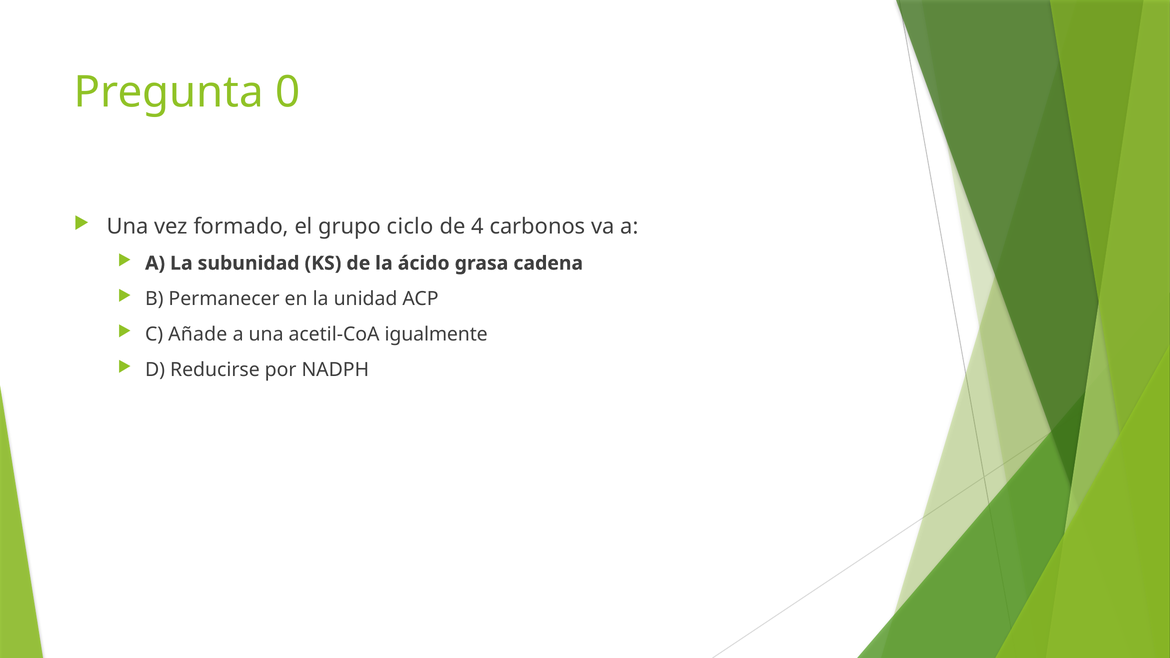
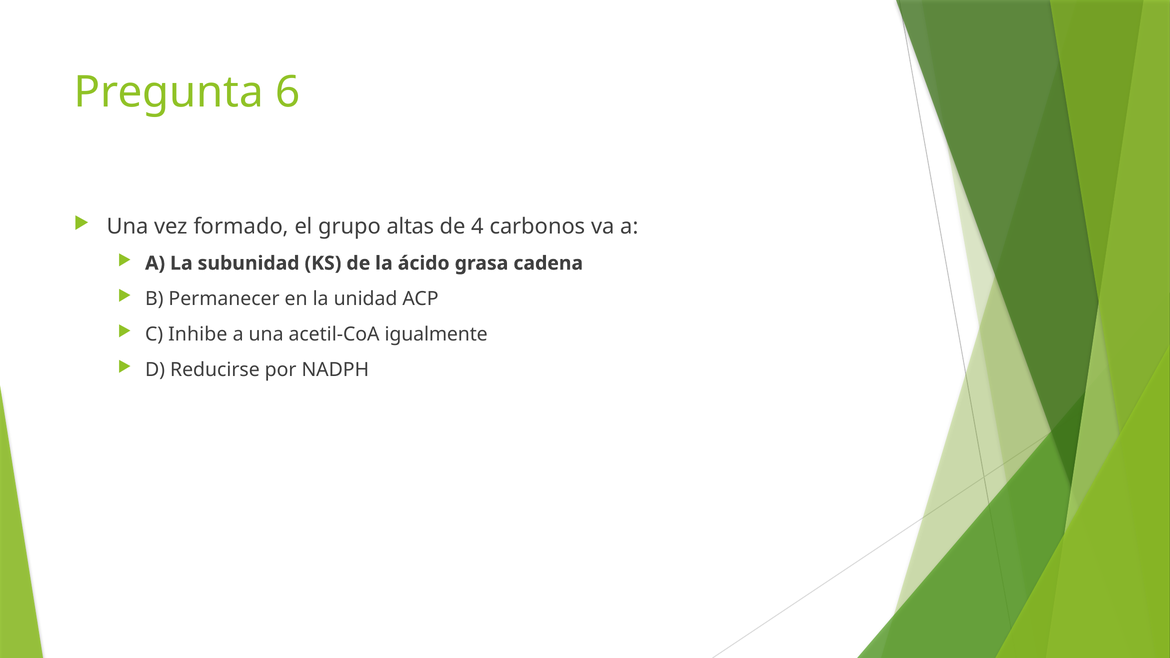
0: 0 -> 6 (288, 92)
ciclo: ciclo -> altas (410, 226)
Añade: Añade -> Inhibe (198, 334)
